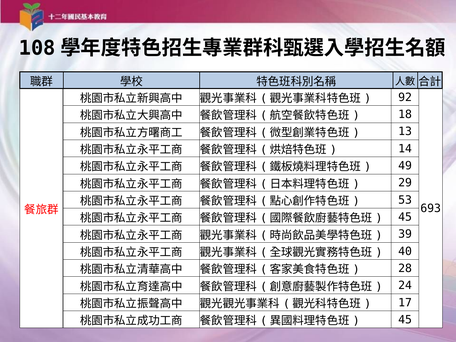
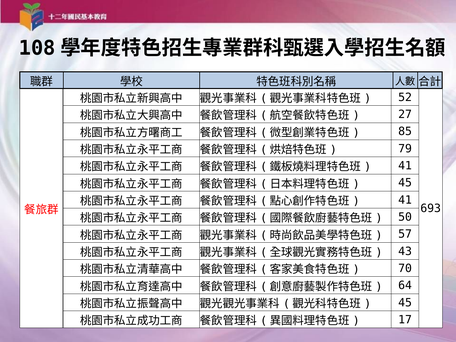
92: 92 -> 52 (405, 97)
18: 18 -> 27 (405, 114)
13: 13 -> 85 (405, 132)
14: 14 -> 79 (405, 149)
49: 49 -> 41 (405, 166)
29: 29 -> 45 (405, 183)
53: 53 -> 41 (405, 200)
45: 45 -> 50 (405, 217)
39: 39 -> 57 (405, 234)
40: 40 -> 43 (405, 251)
28: 28 -> 70 (405, 268)
24: 24 -> 64 (405, 286)
17: 17 -> 45 (405, 303)
45: 45 -> 17 (405, 320)
